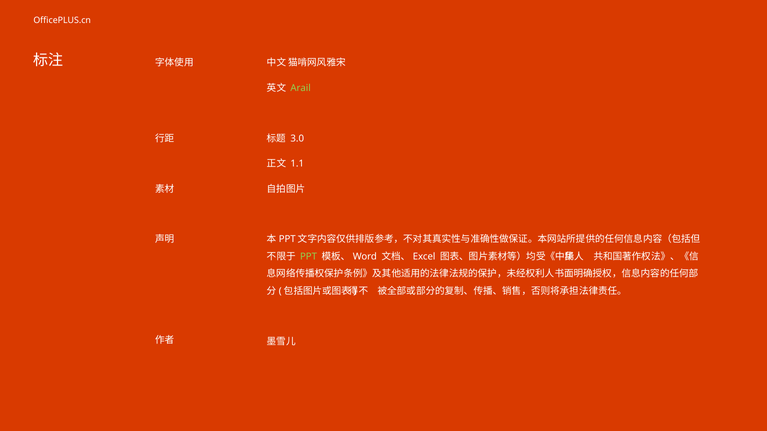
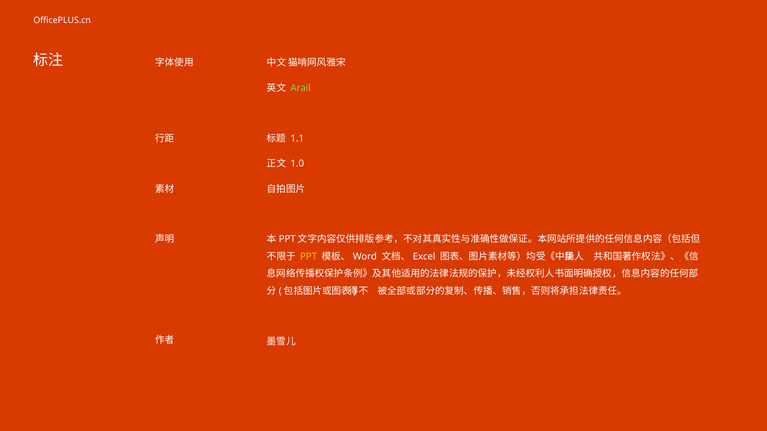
3.0: 3.0 -> 1.1 (297, 139)
1.1: 1.1 -> 1.0 (297, 164)
PPT colour: light green -> yellow (309, 257)
